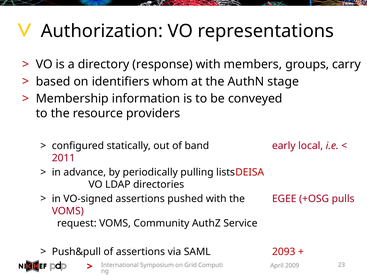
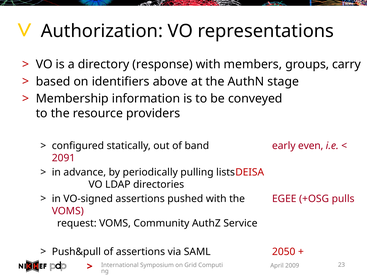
whom: whom -> above (170, 82)
local: local -> even (311, 146)
2011: 2011 -> 2091 (64, 158)
2093: 2093 -> 2050 (284, 252)
